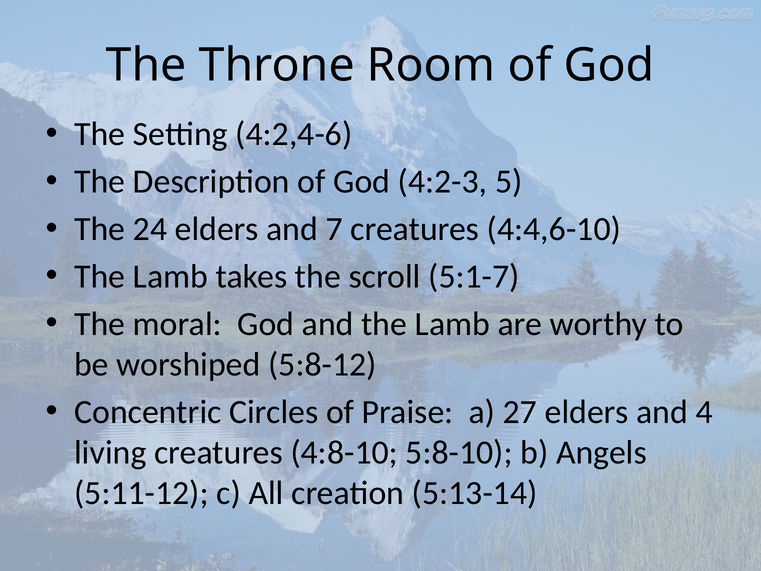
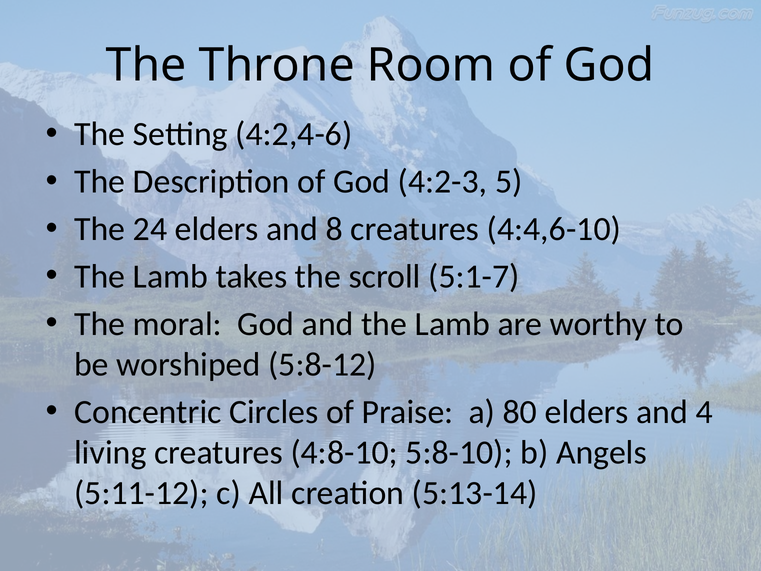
7: 7 -> 8 (334, 229)
27: 27 -> 80 (520, 412)
